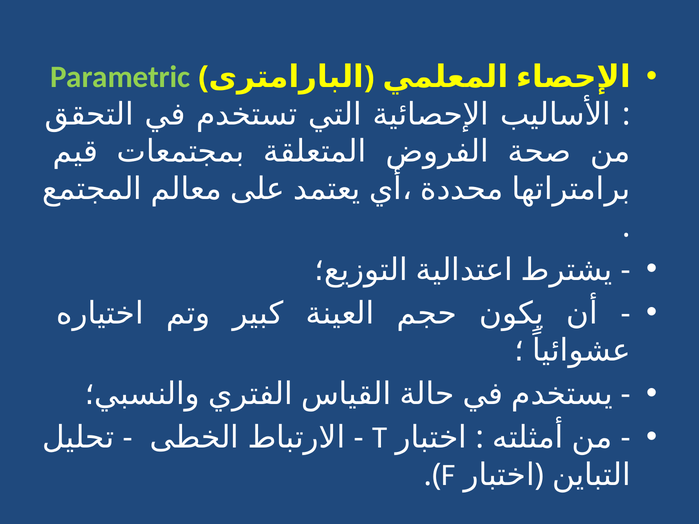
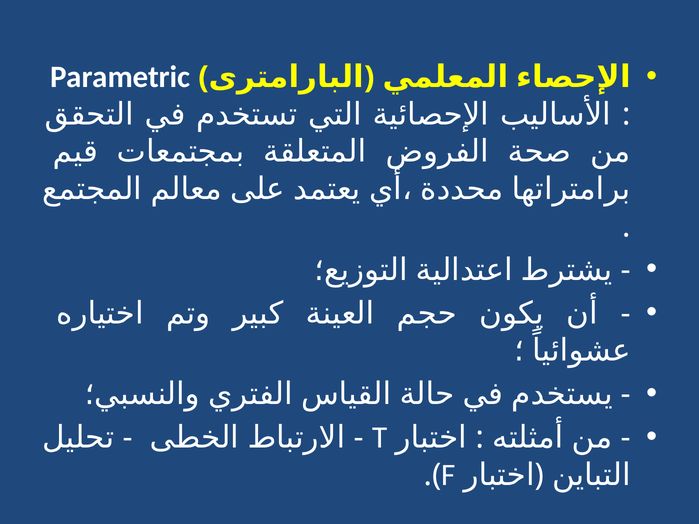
Parametric colour: light green -> white (120, 77)
